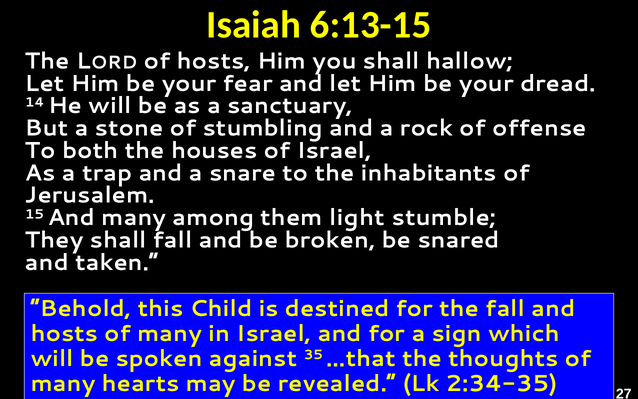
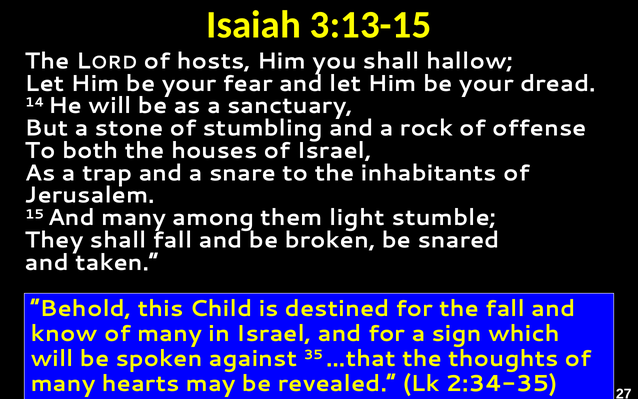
6:13-15: 6:13-15 -> 3:13-15 (371, 25)
hosts: hosts -> know (64, 334)
